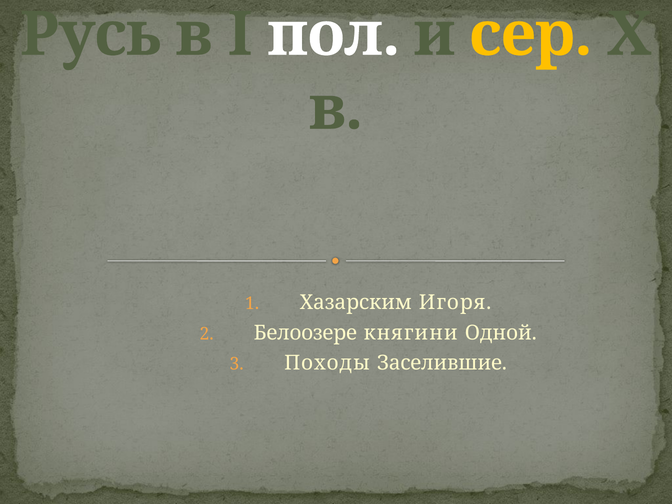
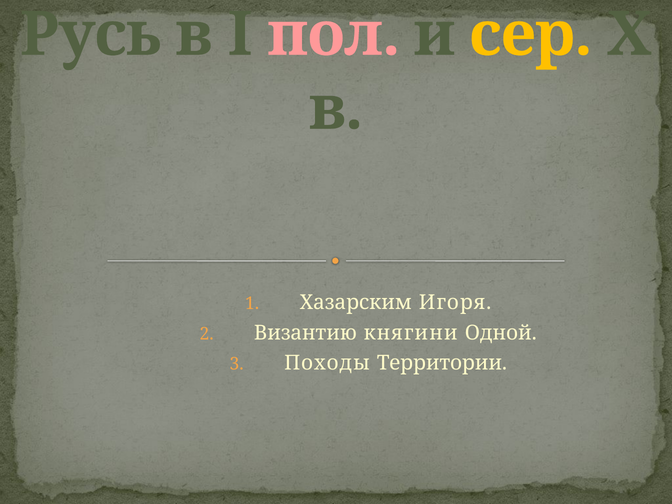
пол colour: white -> pink (334, 35)
Белоозере: Белоозере -> Византию (305, 333)
Заселившие: Заселившие -> Территории (442, 363)
